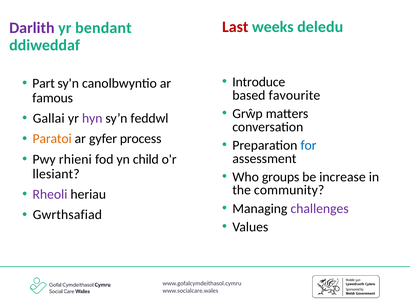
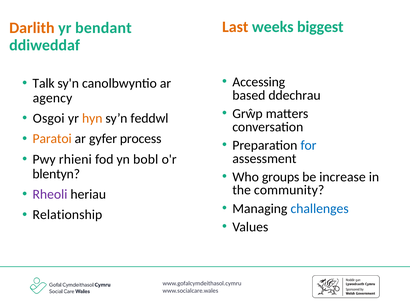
Last colour: red -> orange (235, 27)
deledu: deledu -> biggest (320, 27)
Darlith colour: purple -> orange (32, 28)
Introduce: Introduce -> Accessing (259, 82)
Part: Part -> Talk (44, 83)
favourite: favourite -> ddechrau (295, 95)
famous: famous -> agency (53, 98)
Gallai: Gallai -> Osgoi (49, 119)
hyn colour: purple -> orange (92, 119)
child: child -> bobl (146, 159)
llesiant: llesiant -> blentyn (56, 174)
challenges colour: purple -> blue (320, 209)
Gwrthsafiad: Gwrthsafiad -> Relationship (67, 215)
